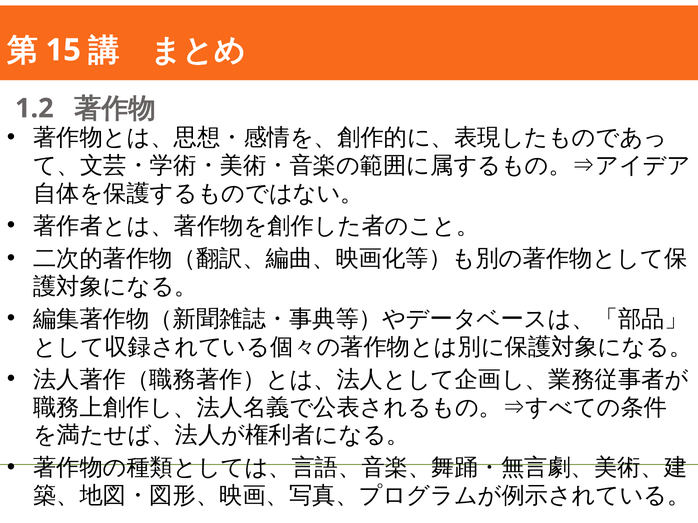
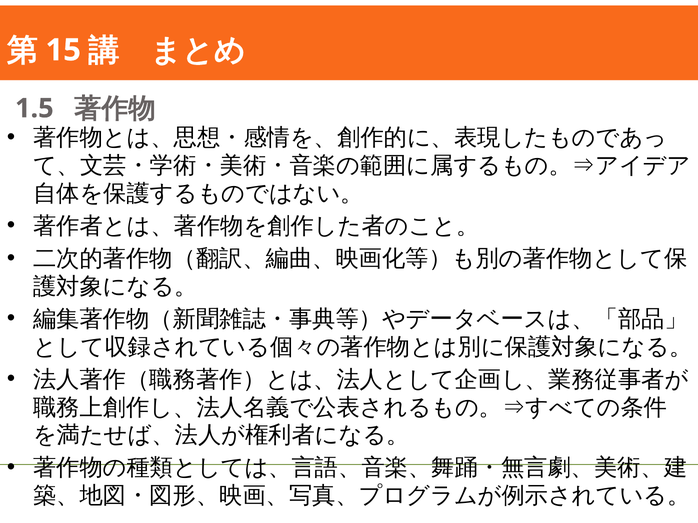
1.2: 1.2 -> 1.5 (34, 108)
